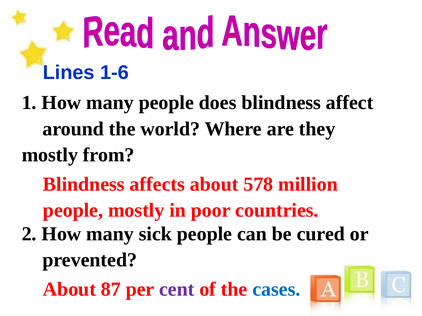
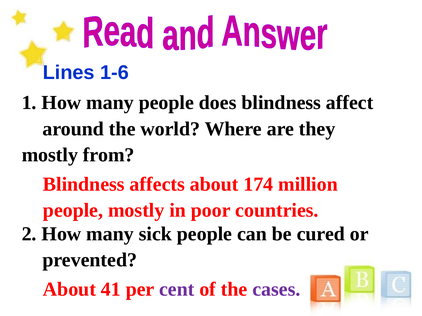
578: 578 -> 174 (258, 184)
87: 87 -> 41 (111, 290)
cases colour: blue -> purple (276, 290)
